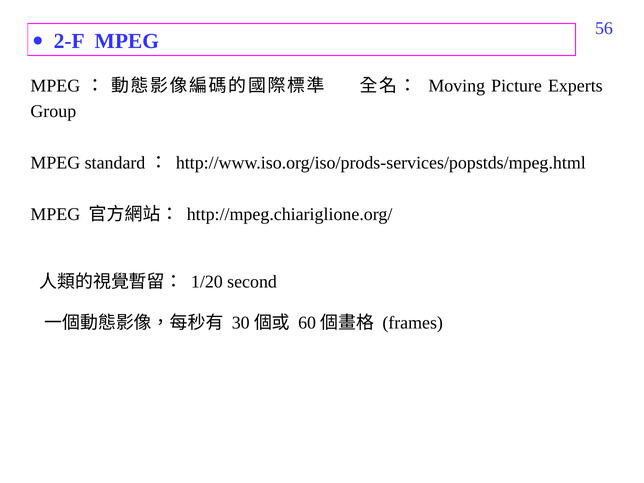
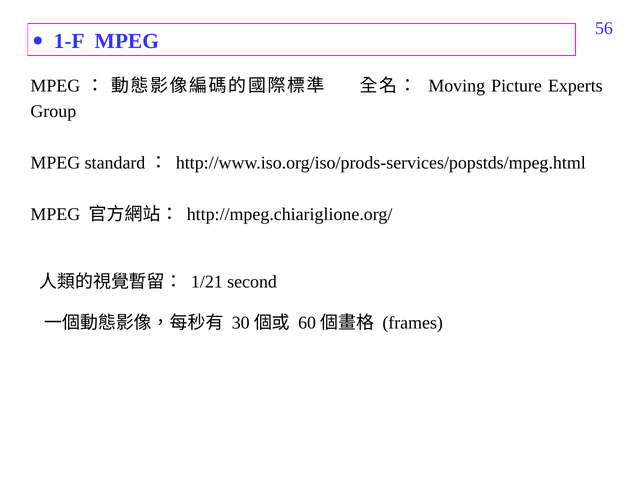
2-F: 2-F -> 1-F (69, 41)
1/20: 1/20 -> 1/21 (207, 282)
